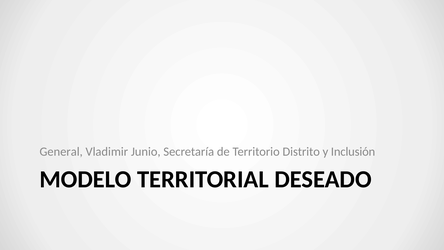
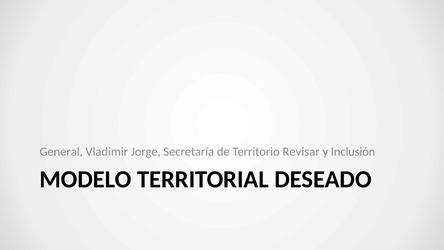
Junio: Junio -> Jorge (146, 152)
Distrito: Distrito -> Revisar (301, 152)
